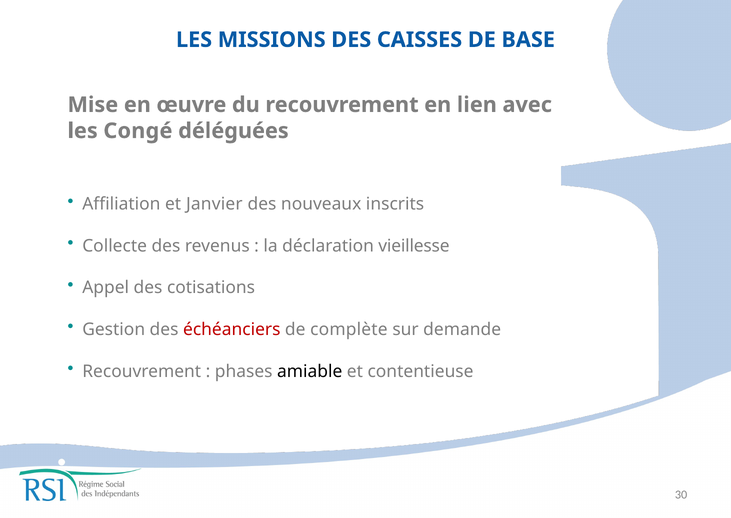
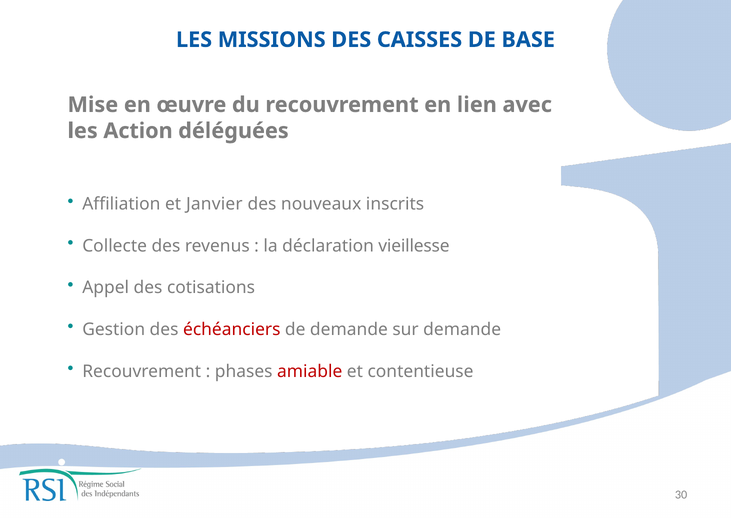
Congé: Congé -> Action (138, 131)
de complète: complète -> demande (349, 329)
amiable colour: black -> red (310, 371)
